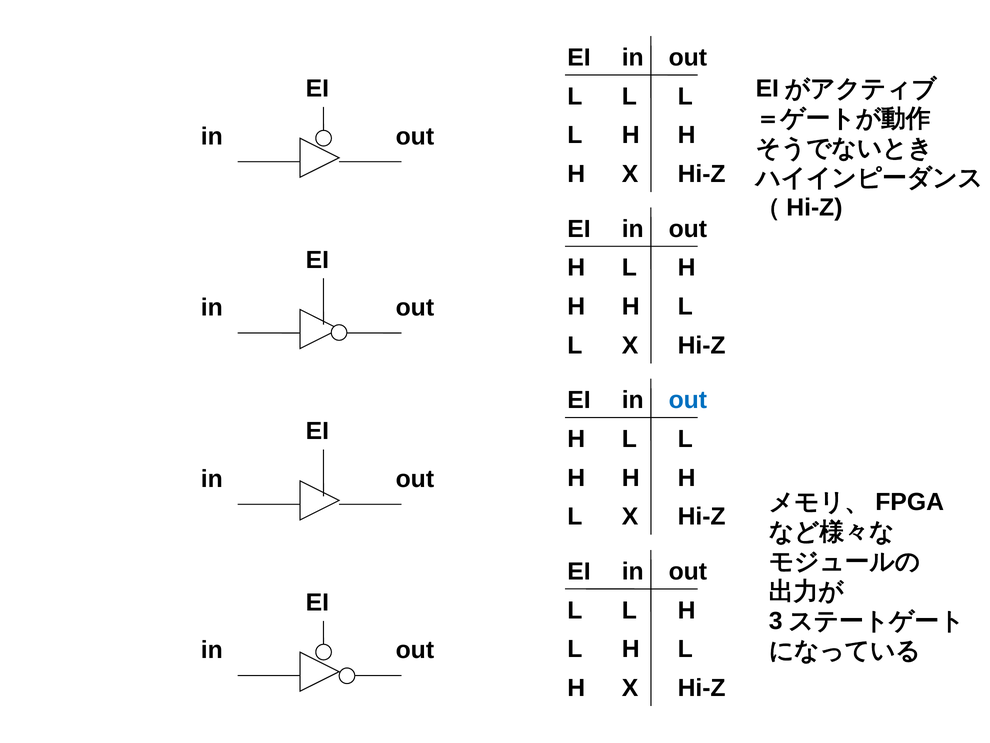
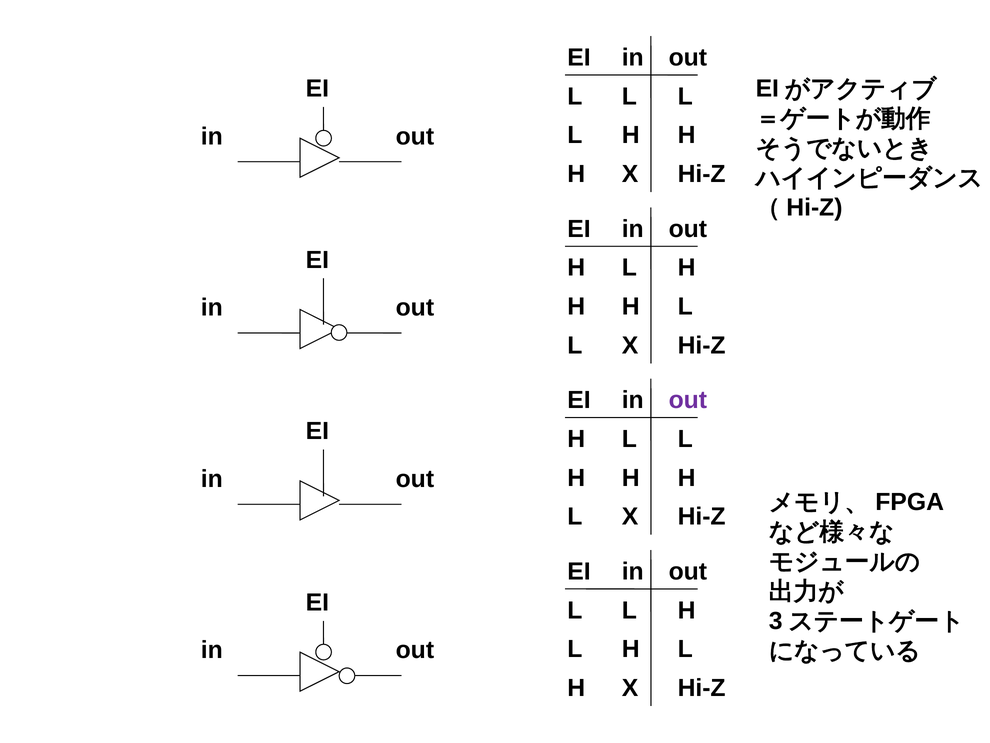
out colour: blue -> purple (688, 400)
